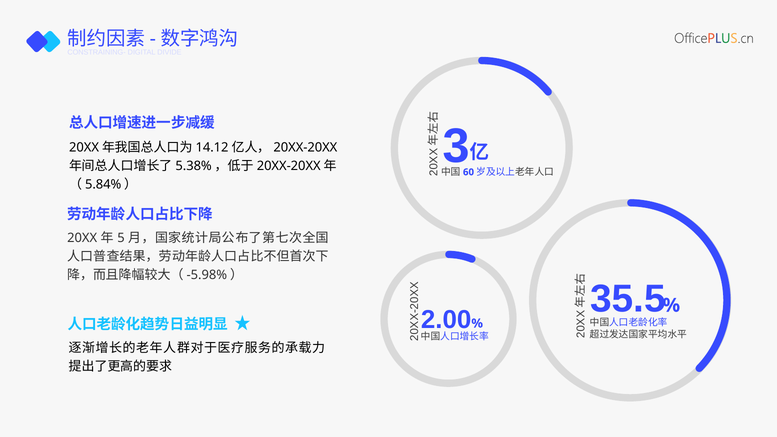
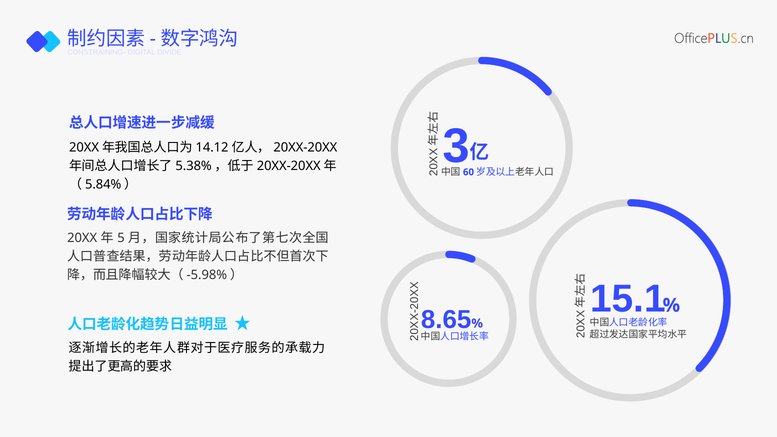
35.5: 35.5 -> 15.1 (628, 299)
2.00: 2.00 -> 8.65 (446, 320)
